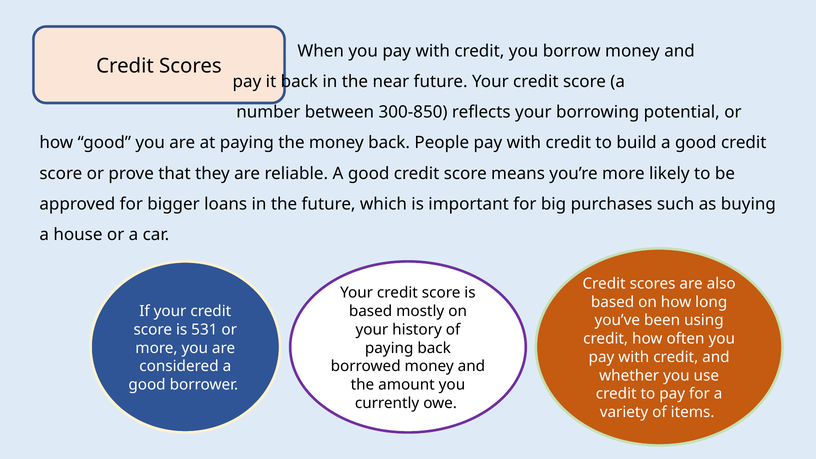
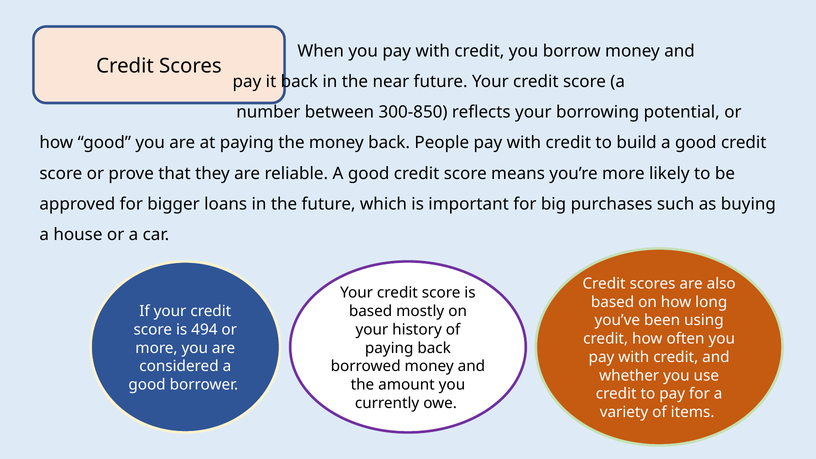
531: 531 -> 494 (204, 330)
